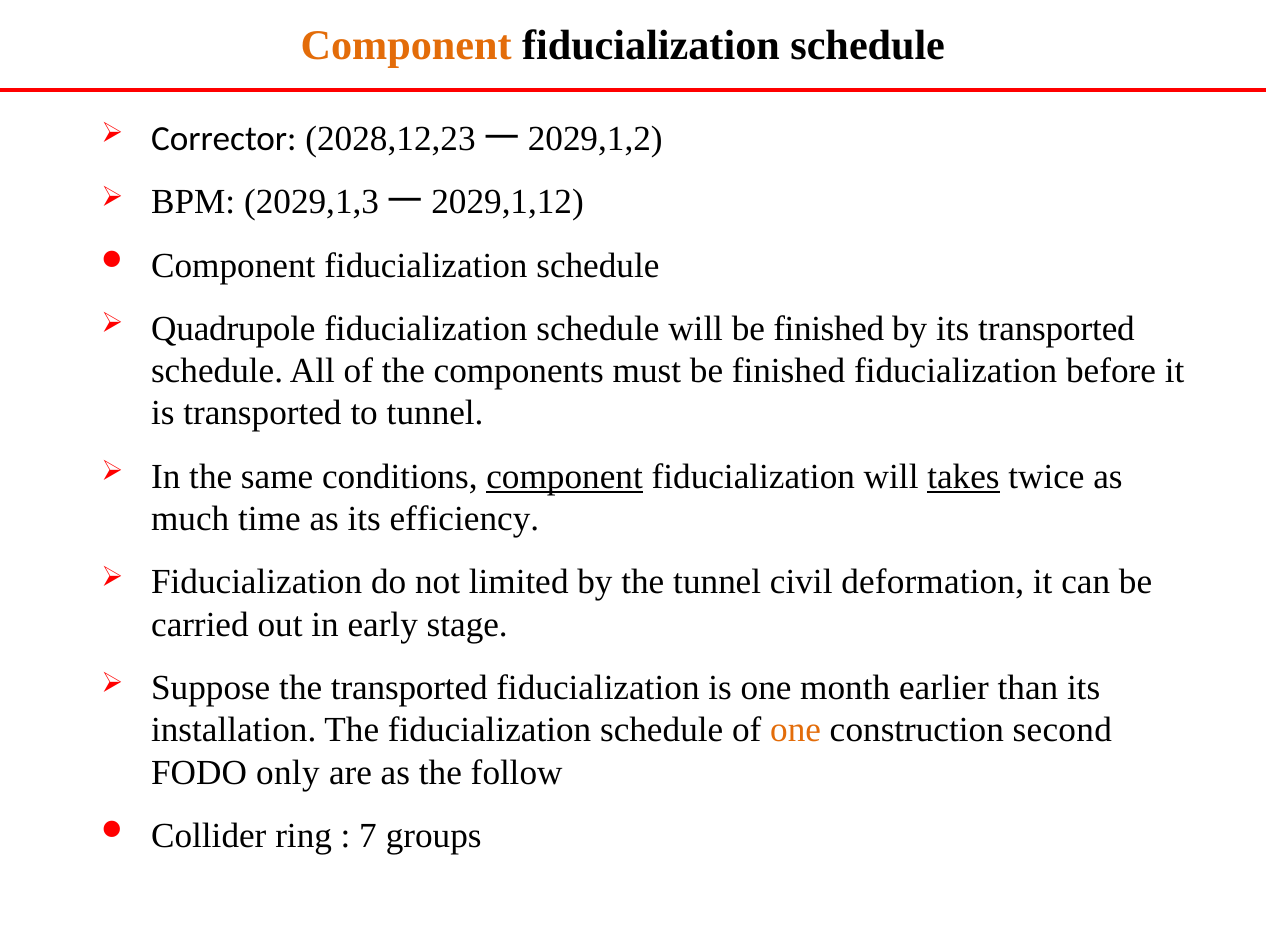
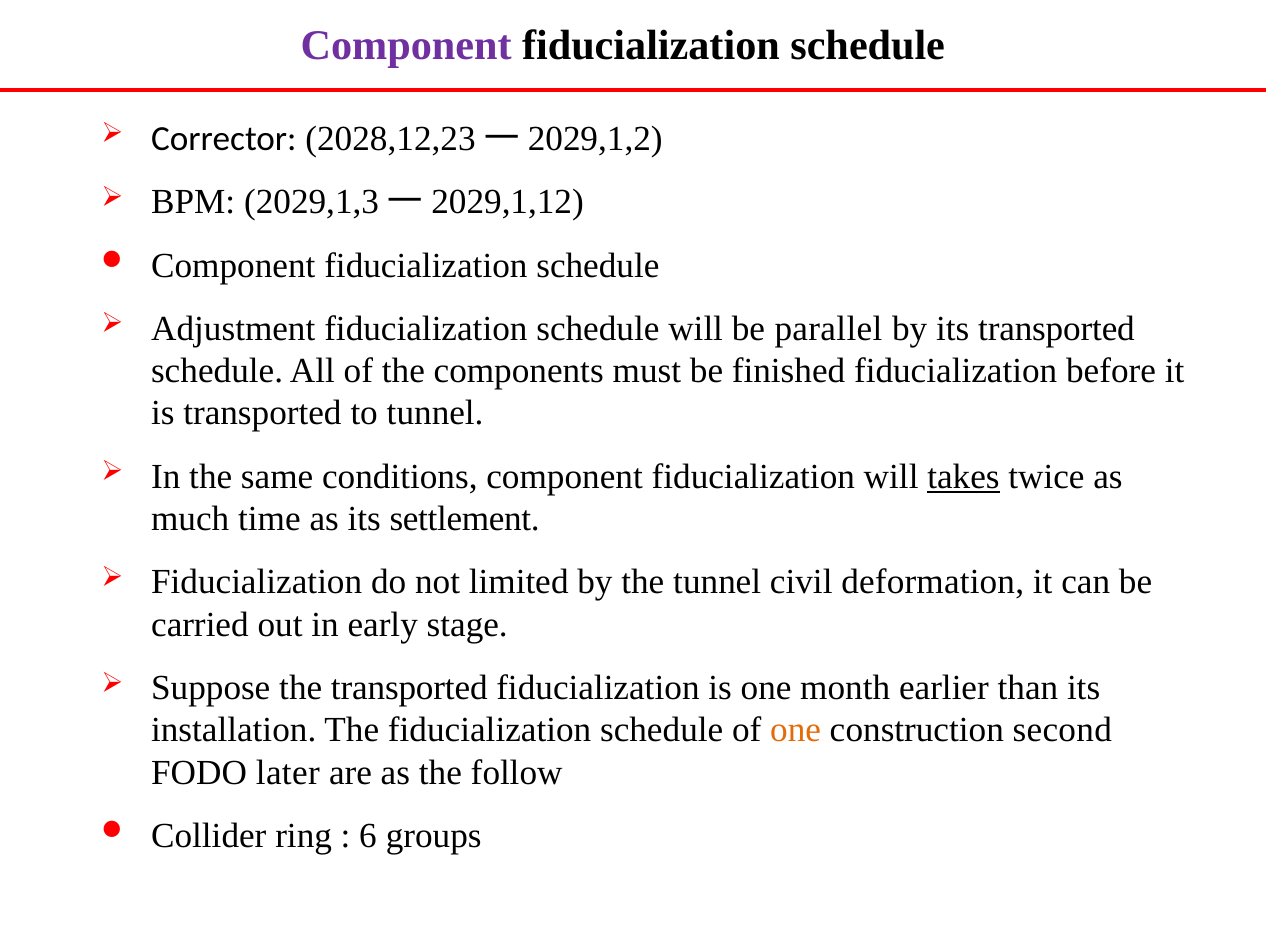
Component colour: orange -> purple (406, 45)
Quadrupole: Quadrupole -> Adjustment (233, 329)
will be finished: finished -> parallel (828, 329)
component underline: present -> none (565, 476)
efficiency: efficiency -> settlement (465, 519)
only: only -> later (288, 772)
7: 7 -> 6 (368, 835)
